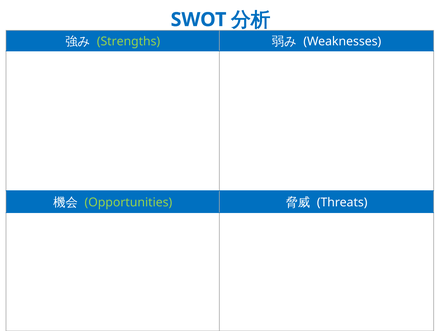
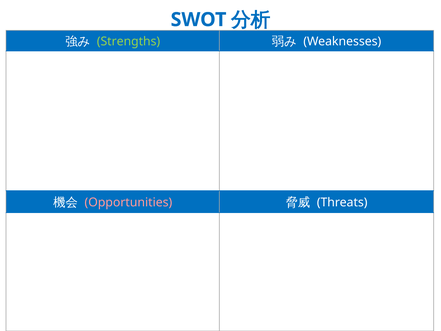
Opportunities colour: light green -> pink (128, 202)
